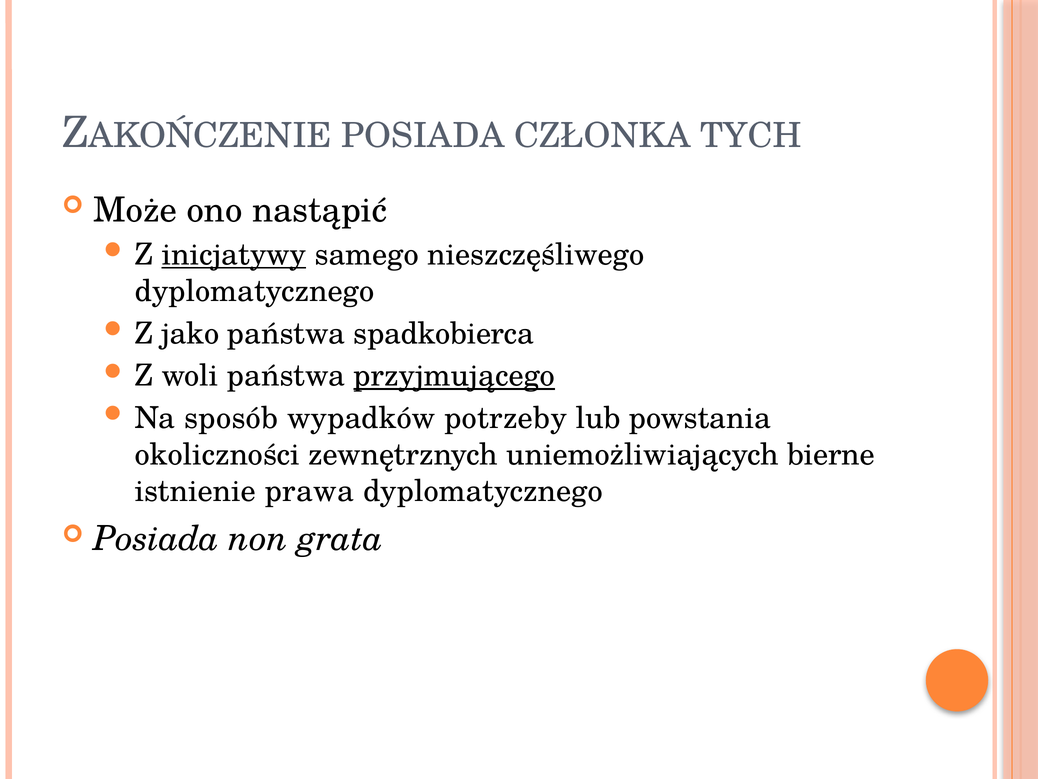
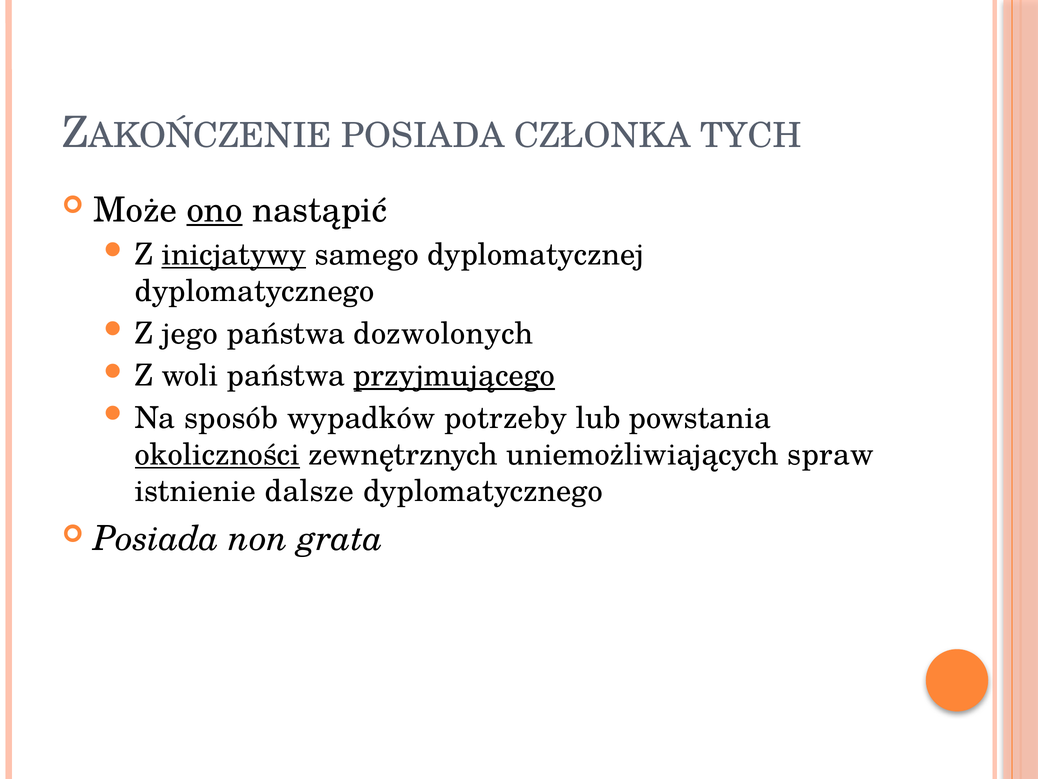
ono underline: none -> present (215, 210)
nieszczęśliwego: nieszczęśliwego -> dyplomatycznej (536, 255)
jako: jako -> jego (190, 333)
spadkobierca: spadkobierca -> dozwolonych (443, 333)
okoliczności underline: none -> present (217, 454)
bierne: bierne -> spraw (831, 454)
prawa: prawa -> dalsze (309, 491)
